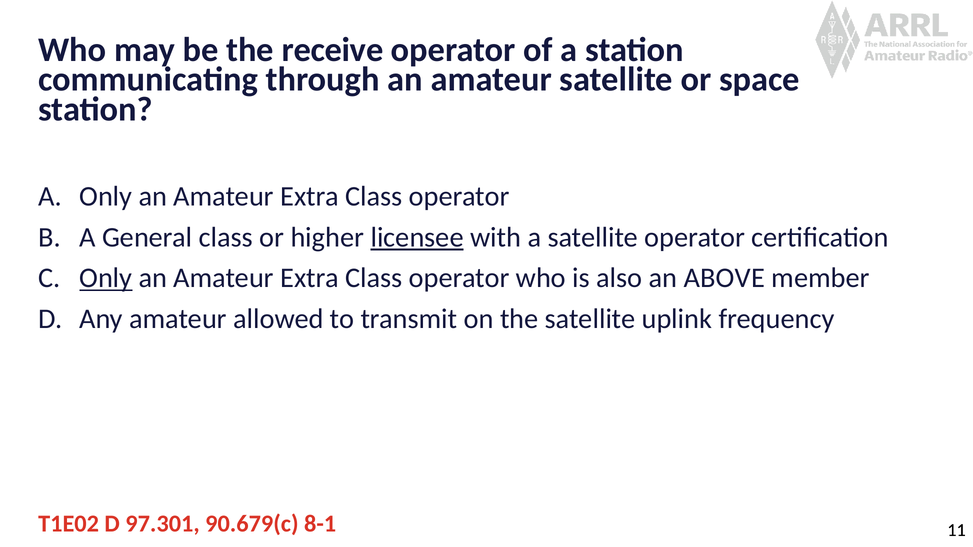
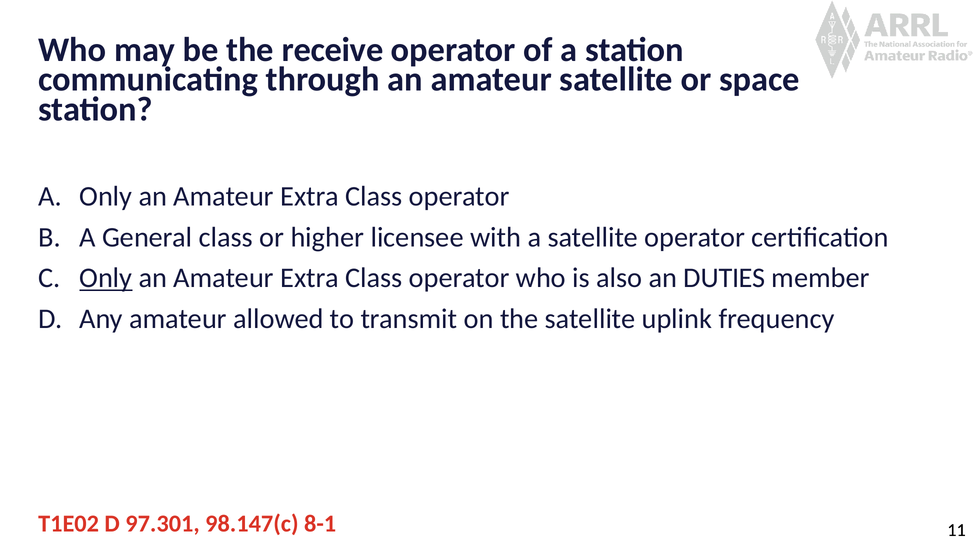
licensee underline: present -> none (417, 237)
ABOVE: ABOVE -> DUTIES (724, 278)
90.679(c: 90.679(c -> 98.147(c (252, 524)
